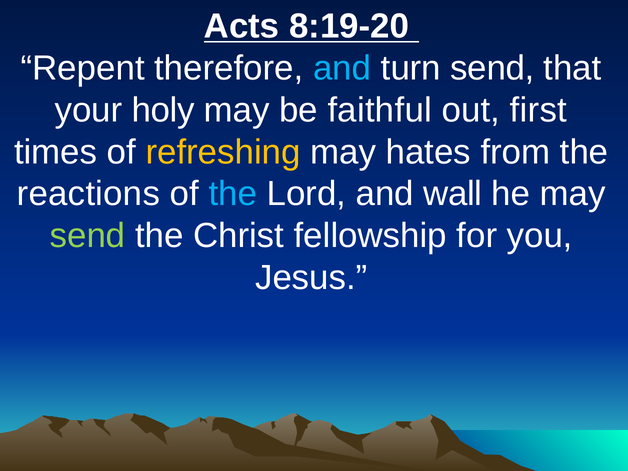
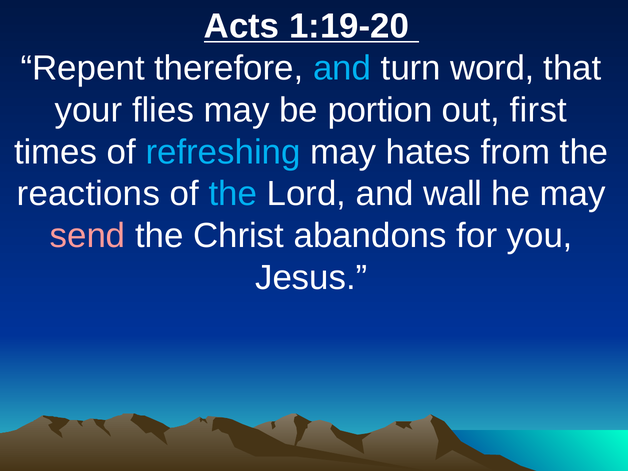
8:19-20: 8:19-20 -> 1:19-20 (349, 26)
turn send: send -> word (492, 68)
holy: holy -> flies (163, 110)
faithful: faithful -> portion (380, 110)
refreshing colour: yellow -> light blue (223, 152)
send colour: light green -> pink (88, 236)
fellowship: fellowship -> abandons (370, 236)
